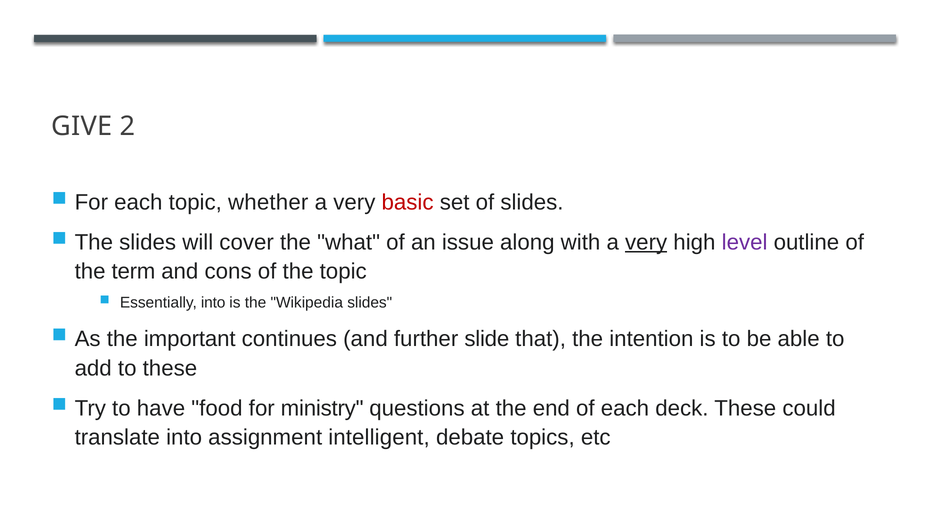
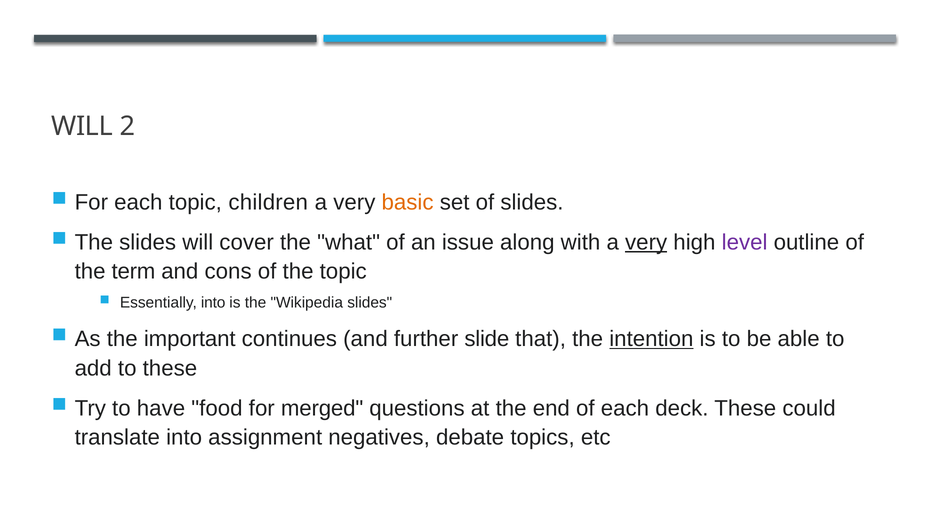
GIVE: GIVE -> WILL (82, 126)
whether: whether -> children (268, 202)
basic colour: red -> orange (408, 202)
intention underline: none -> present (651, 339)
ministry: ministry -> merged (322, 408)
intelligent: intelligent -> negatives (379, 438)
